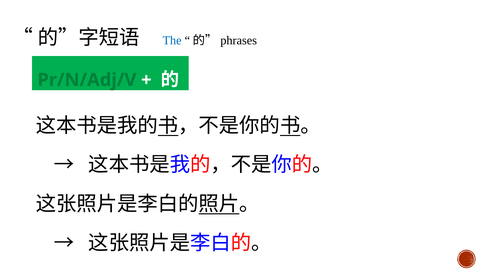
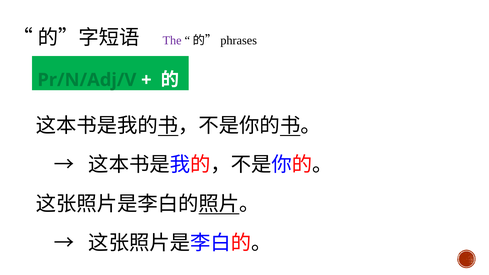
The colour: blue -> purple (172, 40)
